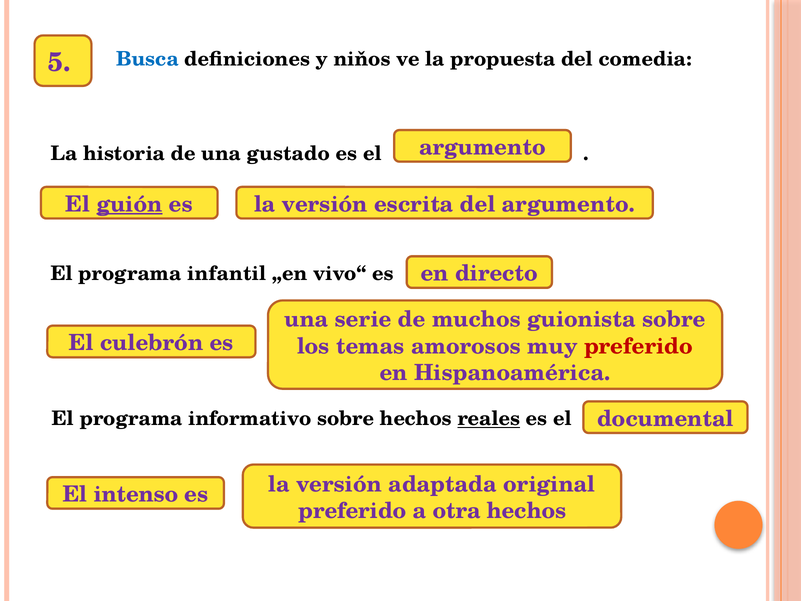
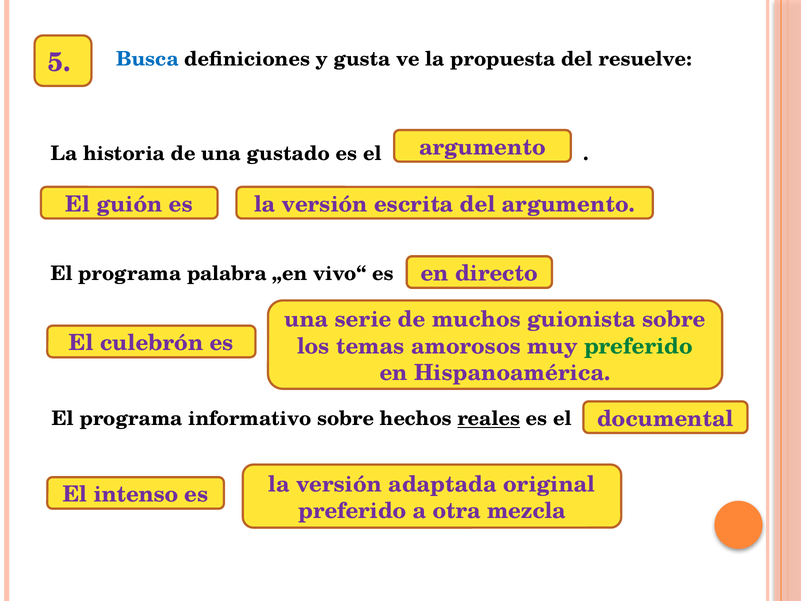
niňos: niňos -> gusta (362, 59)
comedia: comedia -> resuelve (645, 59)
guión underline: present -> none (130, 204)
infantil: infantil -> palabra (227, 274)
preferido colour: red -> green (638, 346)
otra hechos: hechos -> mezcla (526, 511)
